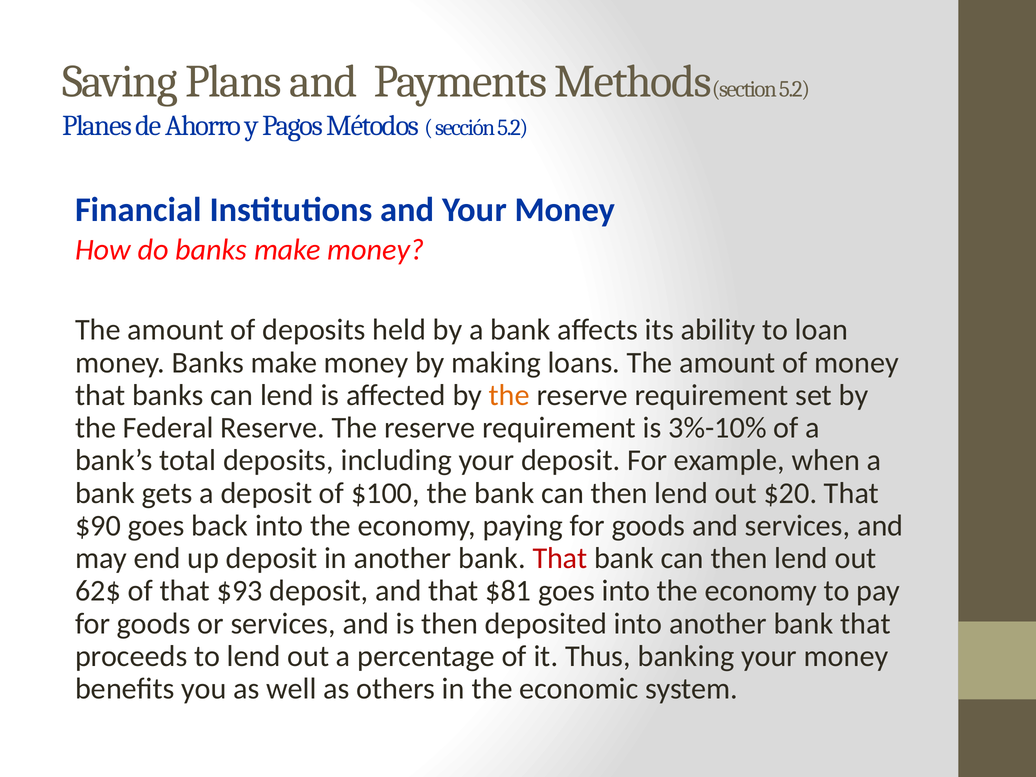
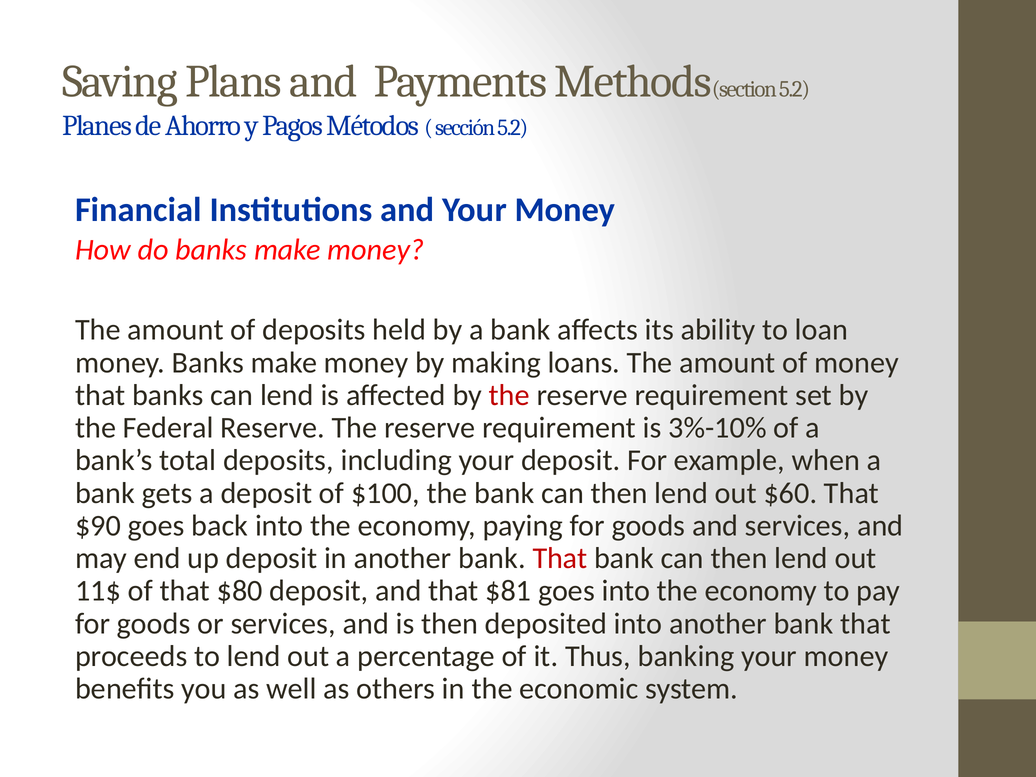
the colour: orange -> red (509, 395)
$20: $20 -> $60 (790, 493)
62$: 62$ -> 11$ (98, 591)
$93: $93 -> $80 (240, 591)
